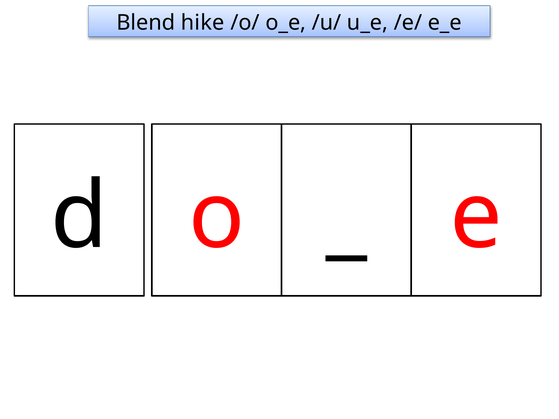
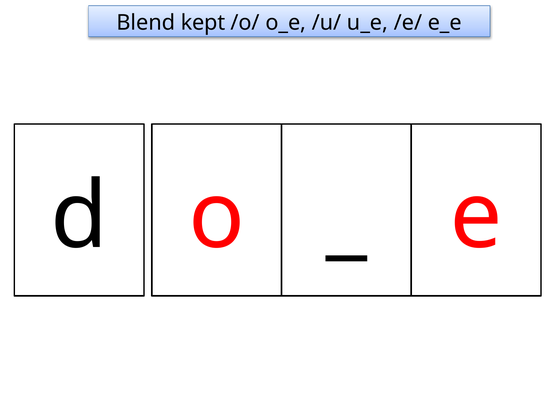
hike: hike -> kept (203, 23)
